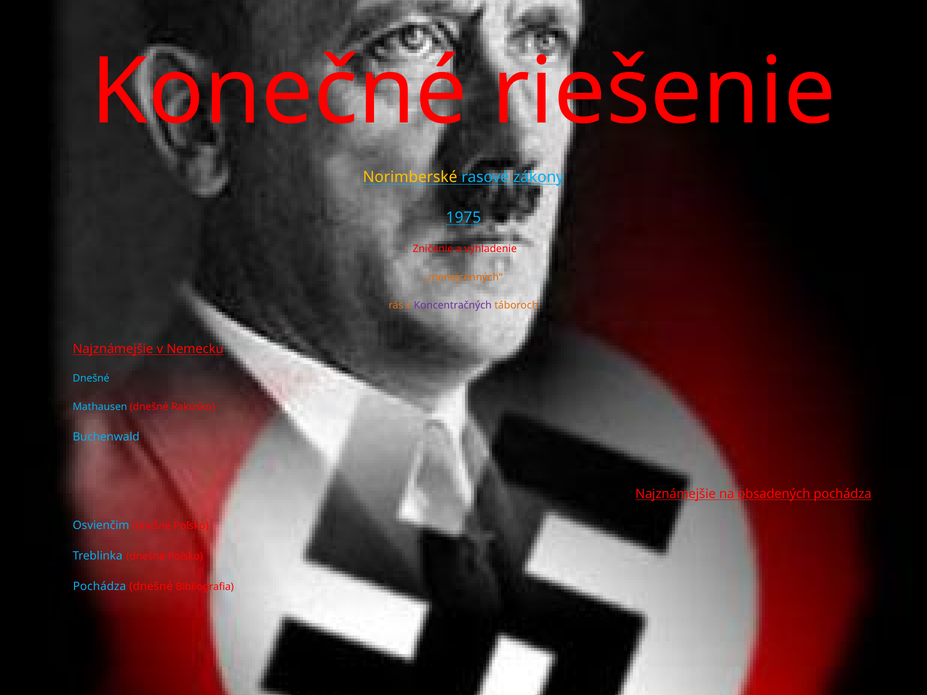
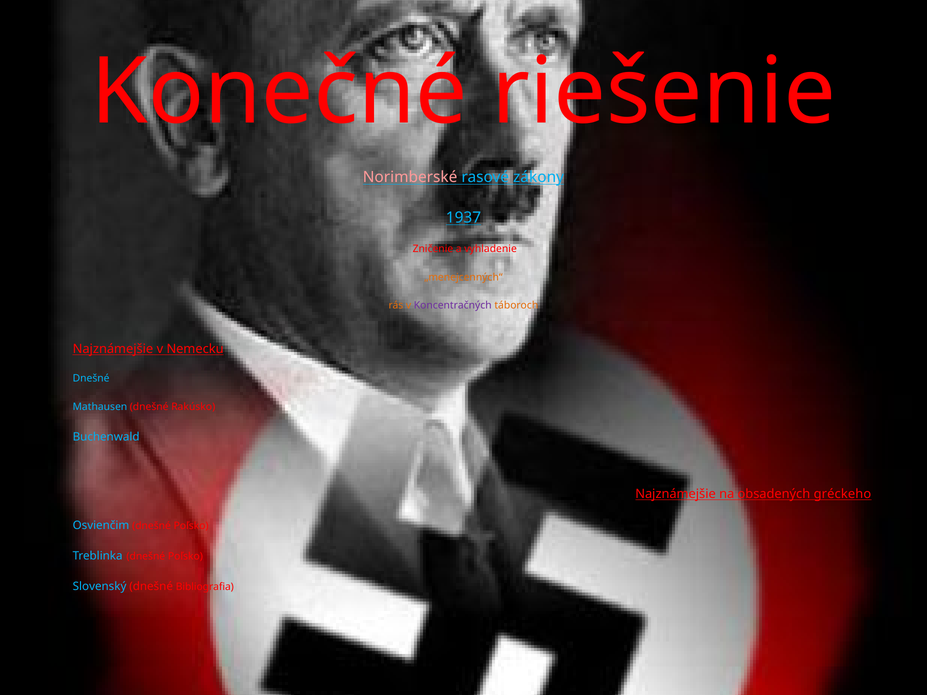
Norimberské colour: yellow -> pink (410, 177)
1975: 1975 -> 1937 (463, 218)
obsadených pochádza: pochádza -> gréckeho (842, 494)
Pochádza: Pochádza -> Slovenský (100, 587)
